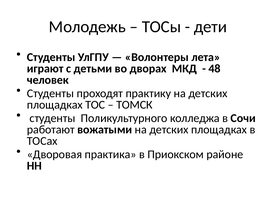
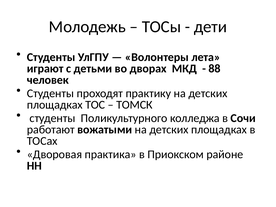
48: 48 -> 88 (215, 69)
